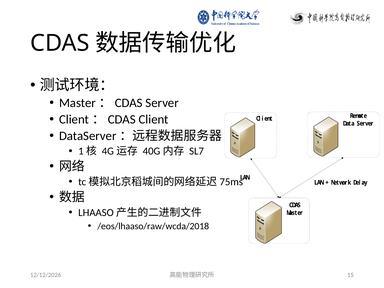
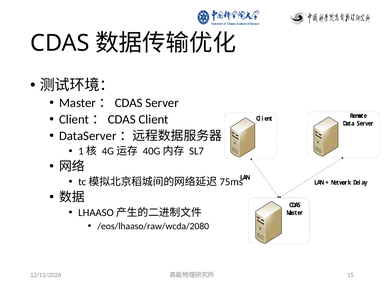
/eos/lhaaso/raw/wcda/2018: /eos/lhaaso/raw/wcda/2018 -> /eos/lhaaso/raw/wcda/2080 (153, 226)
